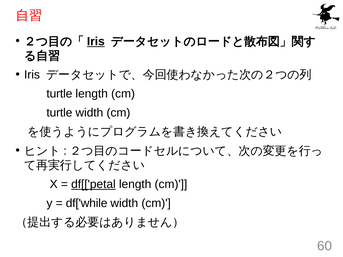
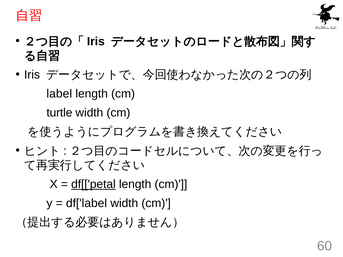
Iris underline: present -> none (96, 41)
turtle: turtle -> label (59, 94)
df['while: df['while -> df['label (87, 203)
